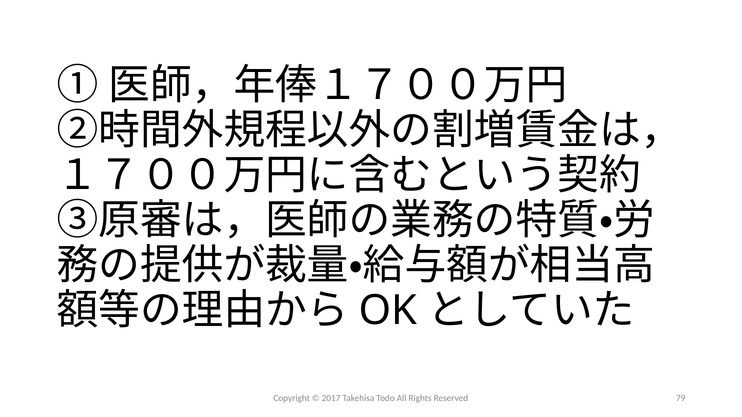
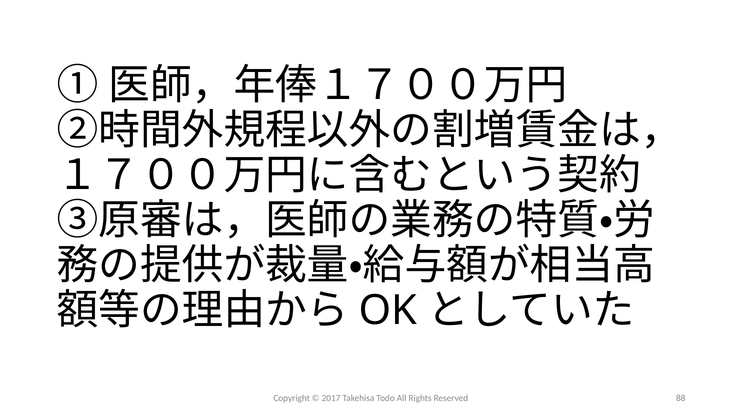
79: 79 -> 88 (681, 398)
